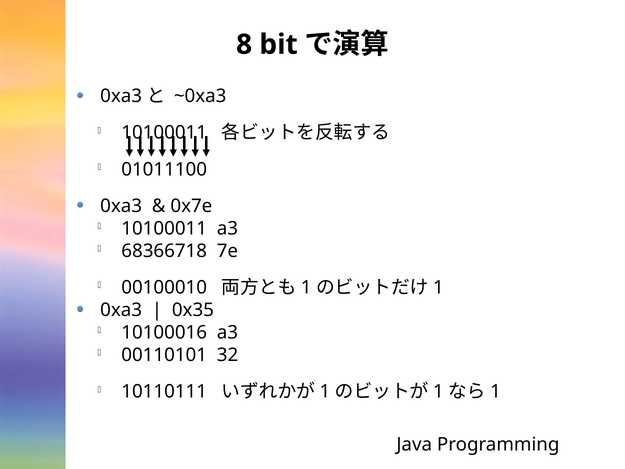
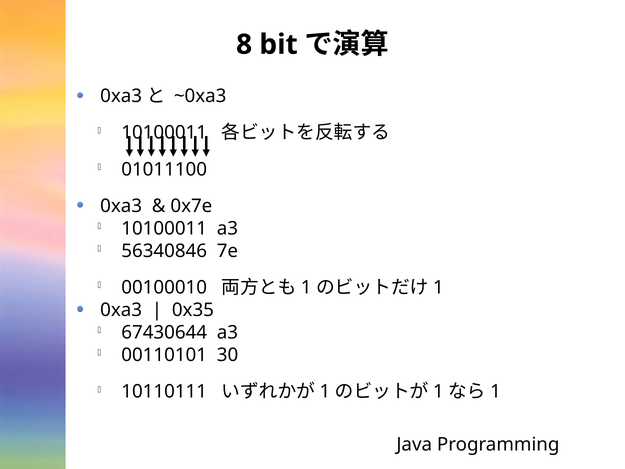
68366718: 68366718 -> 56340846 (164, 251)
10100016: 10100016 -> 67430644 (164, 332)
32: 32 -> 30 (228, 355)
